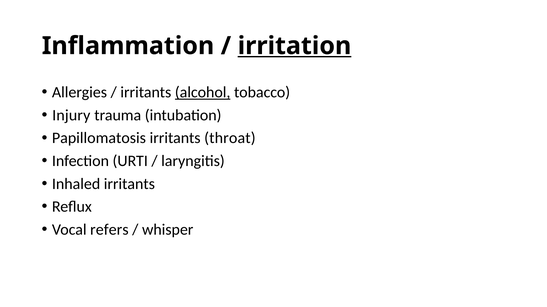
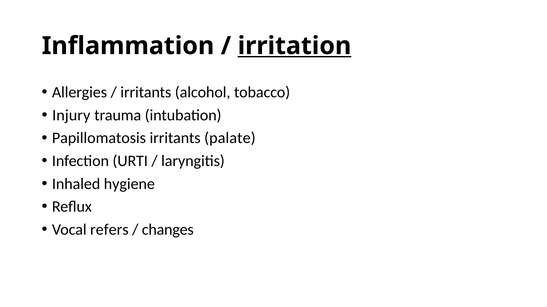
alcohol underline: present -> none (203, 92)
throat: throat -> palate (230, 138)
Inhaled irritants: irritants -> hygiene (129, 184)
whisper: whisper -> changes (168, 230)
